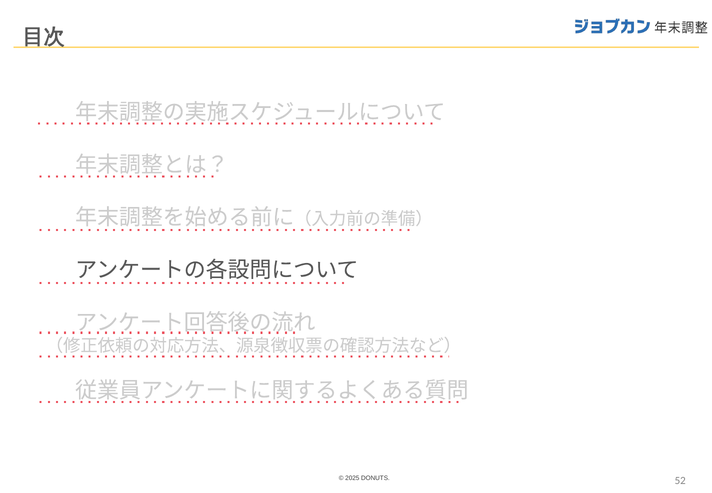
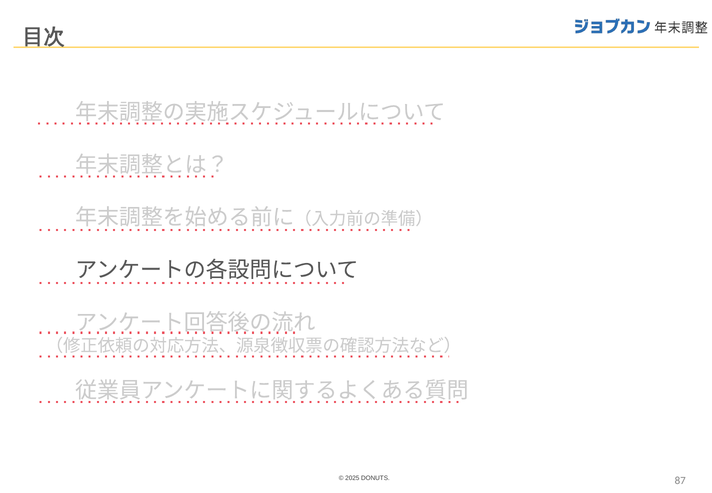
52: 52 -> 87 (680, 480)
